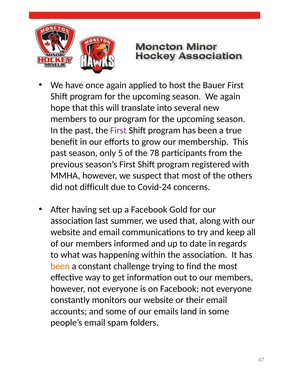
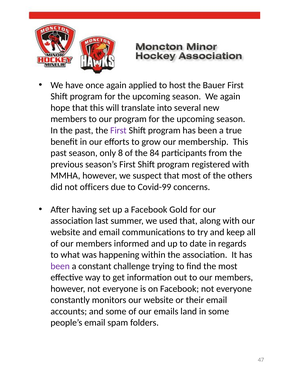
5: 5 -> 8 (120, 153)
78: 78 -> 84 (154, 153)
difficult: difficult -> officers (94, 186)
Covid-24: Covid-24 -> Covid-99 (154, 186)
been colour: orange -> purple (60, 265)
